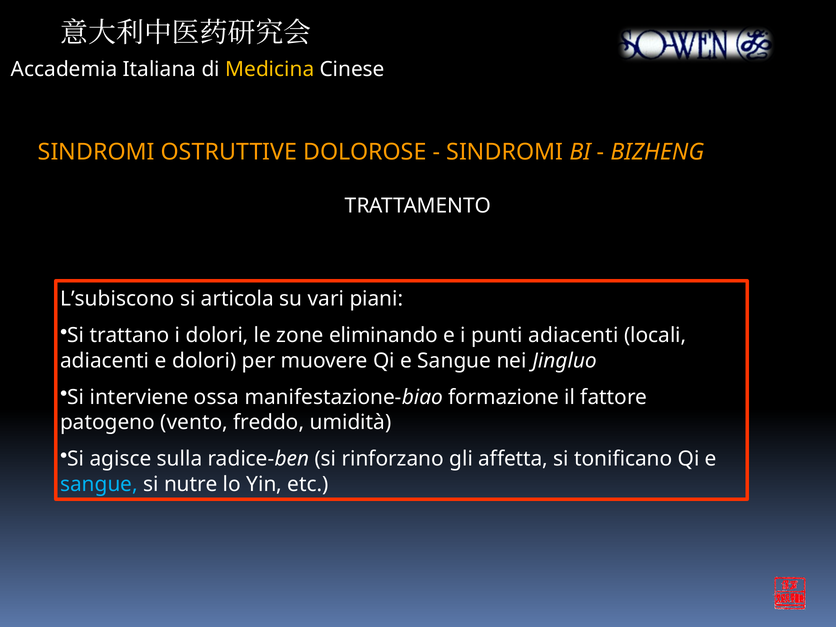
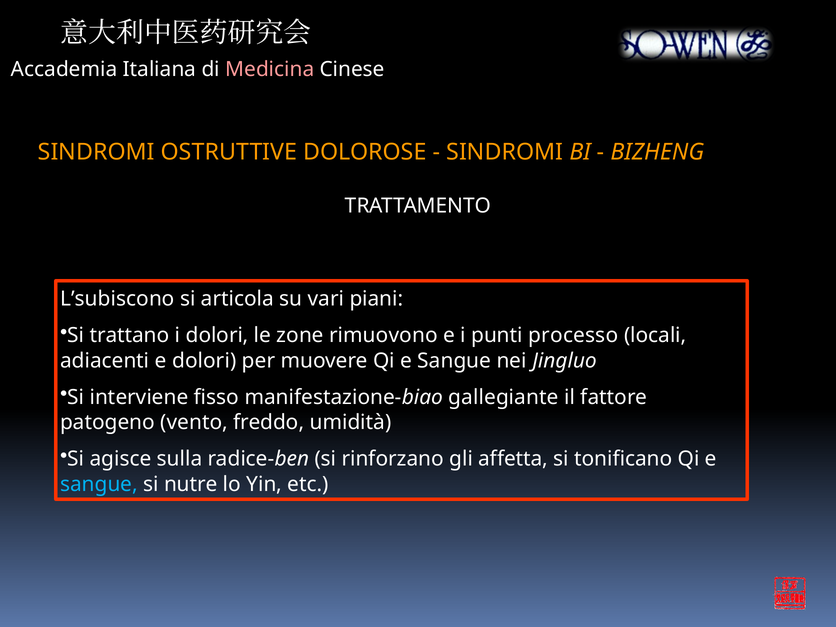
Medicina colour: yellow -> pink (270, 69)
eliminando: eliminando -> rimuovono (383, 336)
punti adiacenti: adiacenti -> processo (573, 336)
ossa: ossa -> fisso (216, 397)
formazione: formazione -> gallegiante (504, 397)
